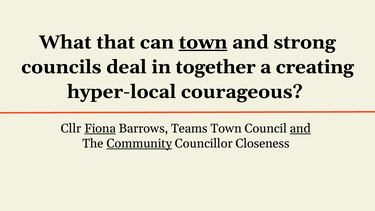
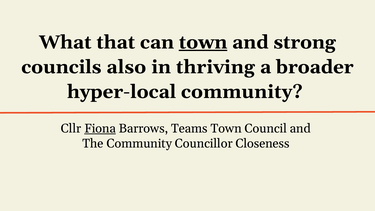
deal: deal -> also (126, 67)
together: together -> thriving (215, 67)
creating: creating -> broader (315, 67)
hyper-local courageous: courageous -> community (242, 92)
and underline: present -> none (300, 128)
Community underline: present -> none (139, 143)
